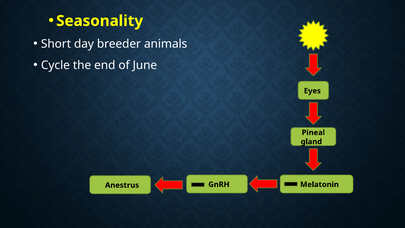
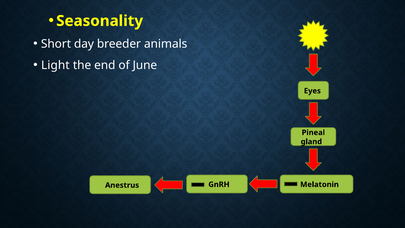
Cycle: Cycle -> Light (55, 65)
